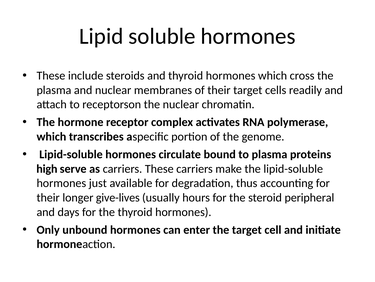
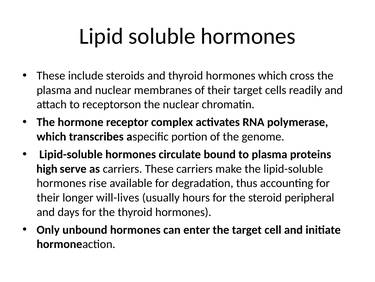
just: just -> rise (98, 183)
give-lives: give-lives -> will-lives (118, 197)
